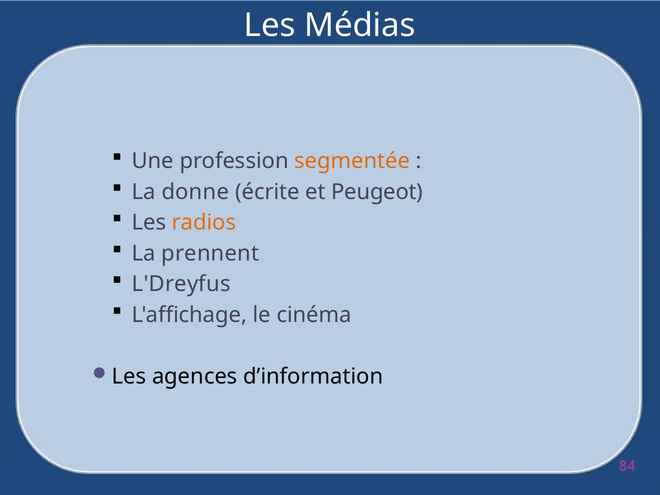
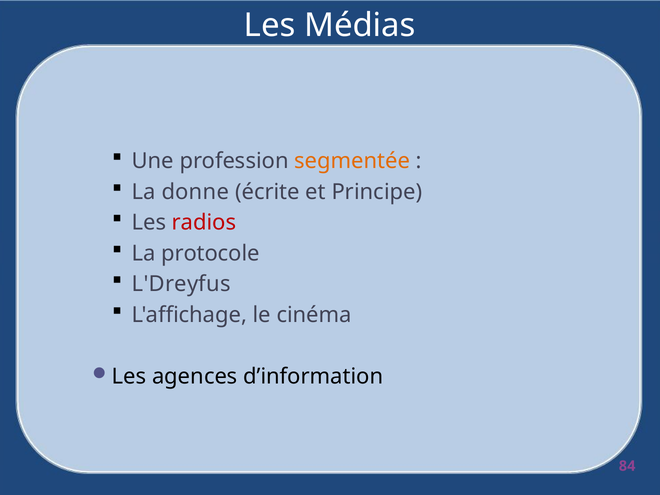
Peugeot: Peugeot -> Principe (377, 192)
radios colour: orange -> red (204, 223)
prennent: prennent -> protocole (210, 253)
